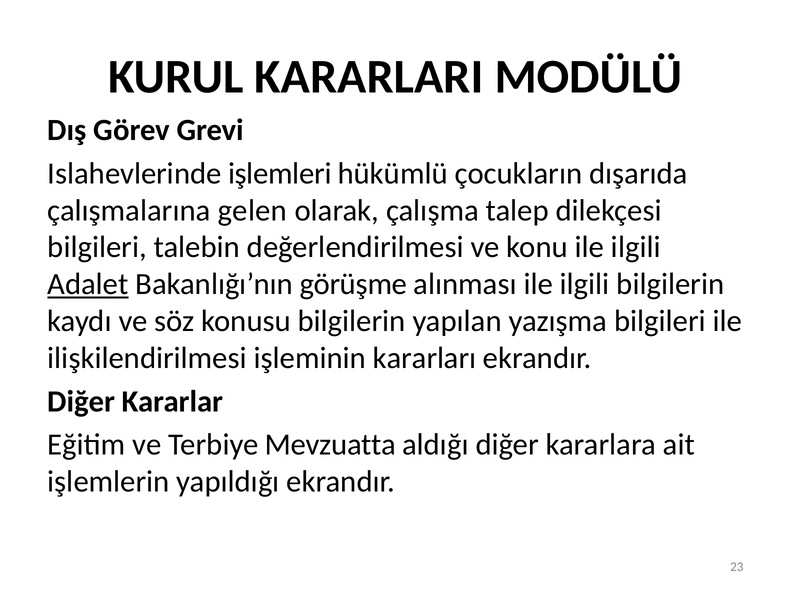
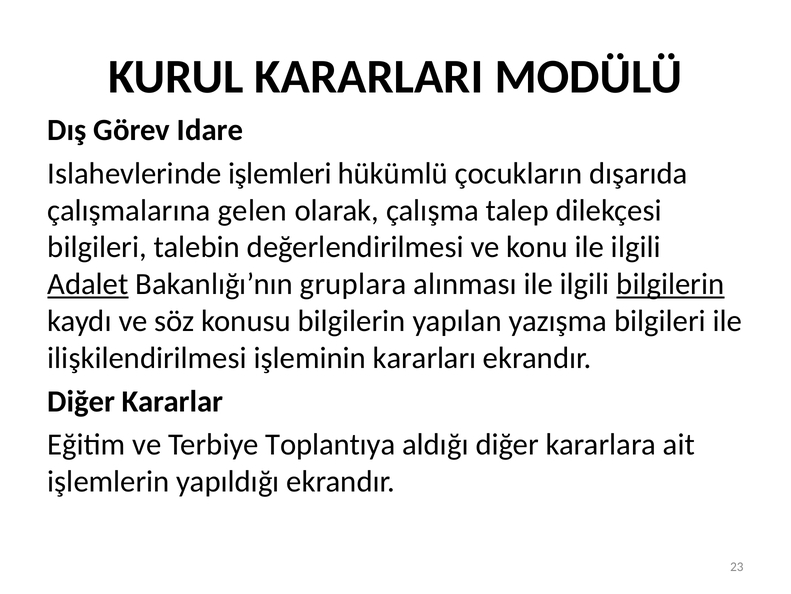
Grevi: Grevi -> Idare (210, 130)
görüşme: görüşme -> gruplara (353, 284)
bilgilerin underline: none -> present (670, 284)
Mevzuatta: Mevzuatta -> Toplantıya (330, 444)
